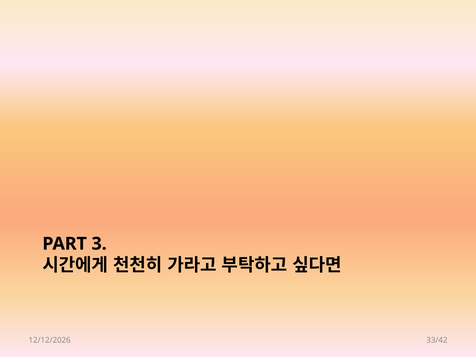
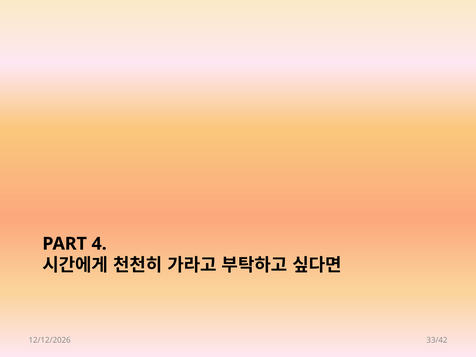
3: 3 -> 4 (99, 244)
